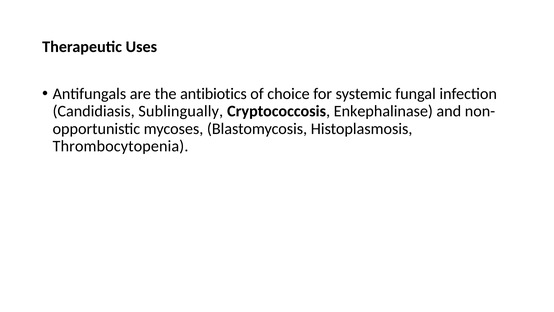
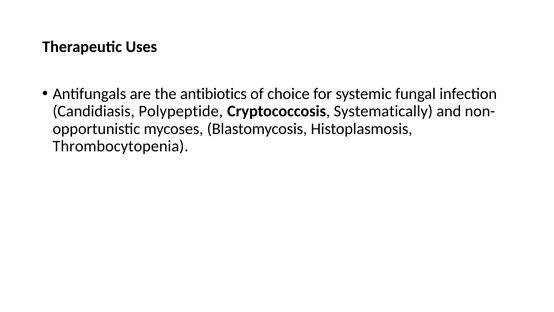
Sublingually: Sublingually -> Polypeptide (181, 111)
Enkephalinase: Enkephalinase -> Systematically (383, 111)
